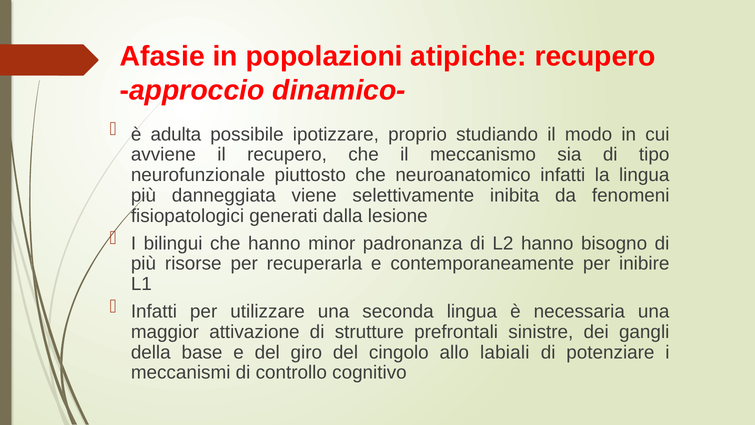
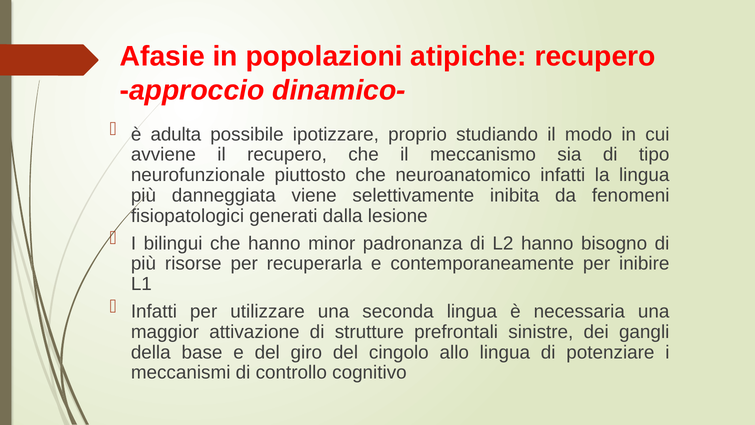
allo labiali: labiali -> lingua (505, 352)
